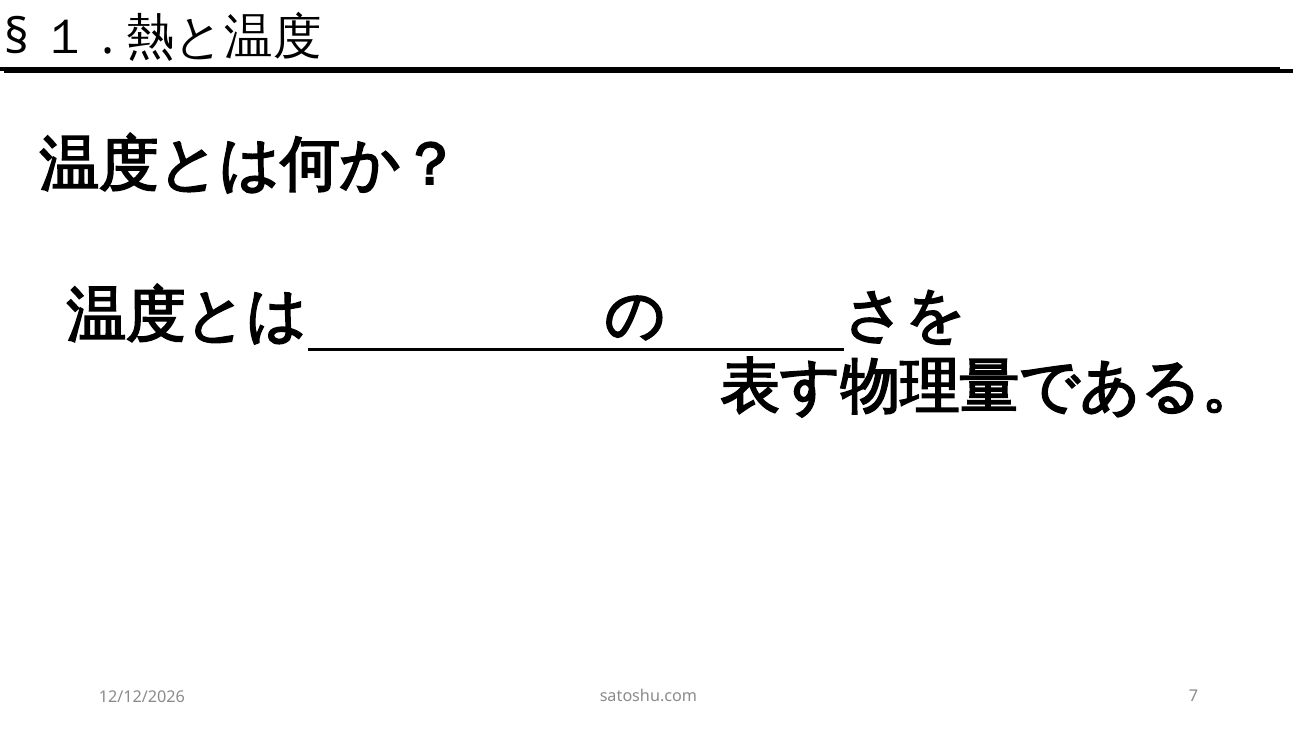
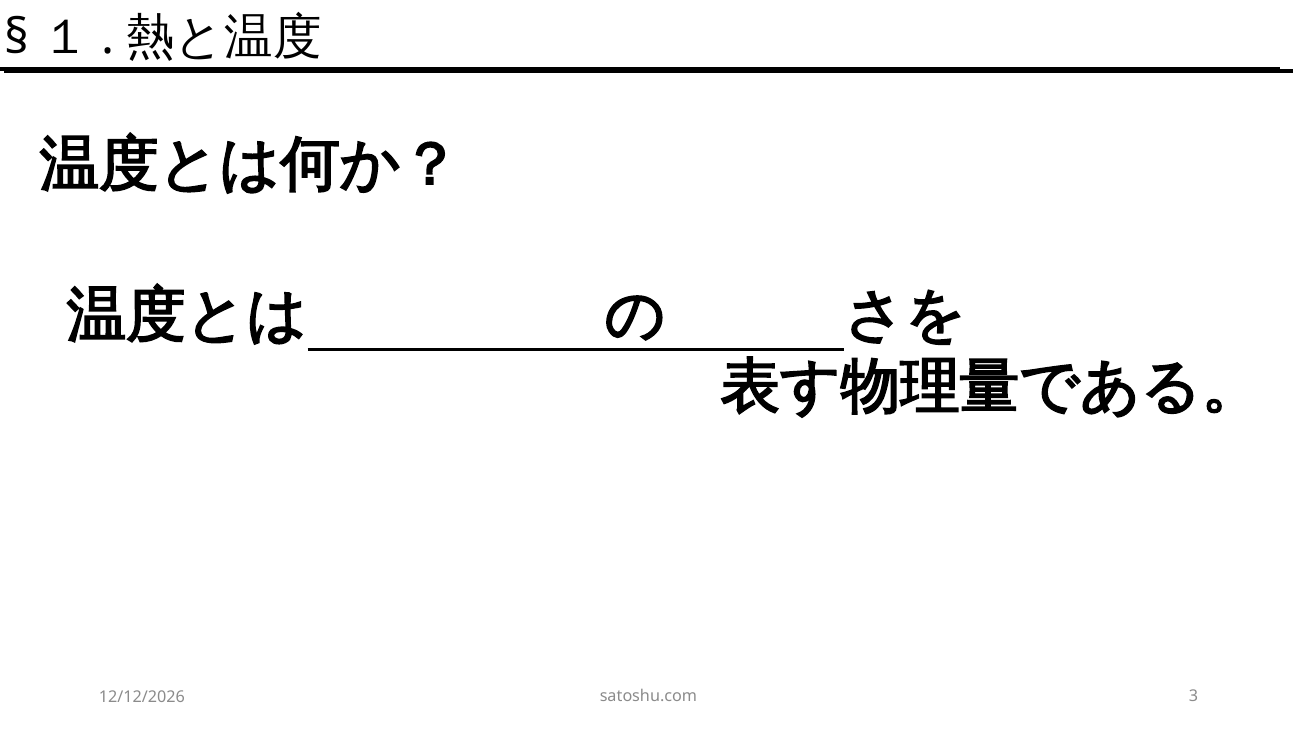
7: 7 -> 3 (1193, 695)
